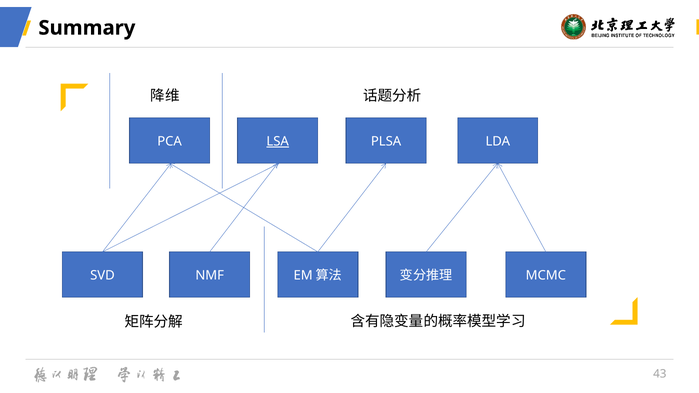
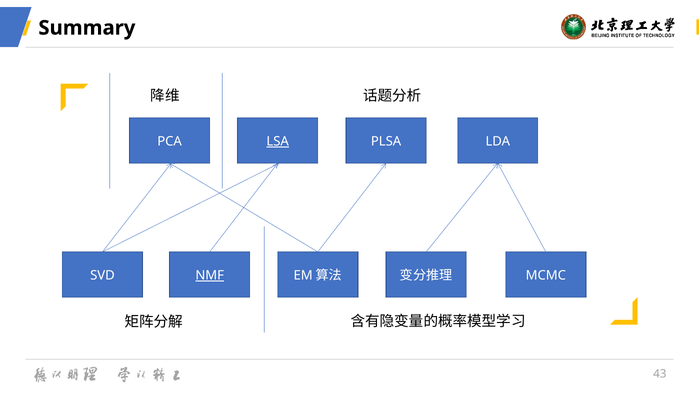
NMF underline: none -> present (210, 276)
